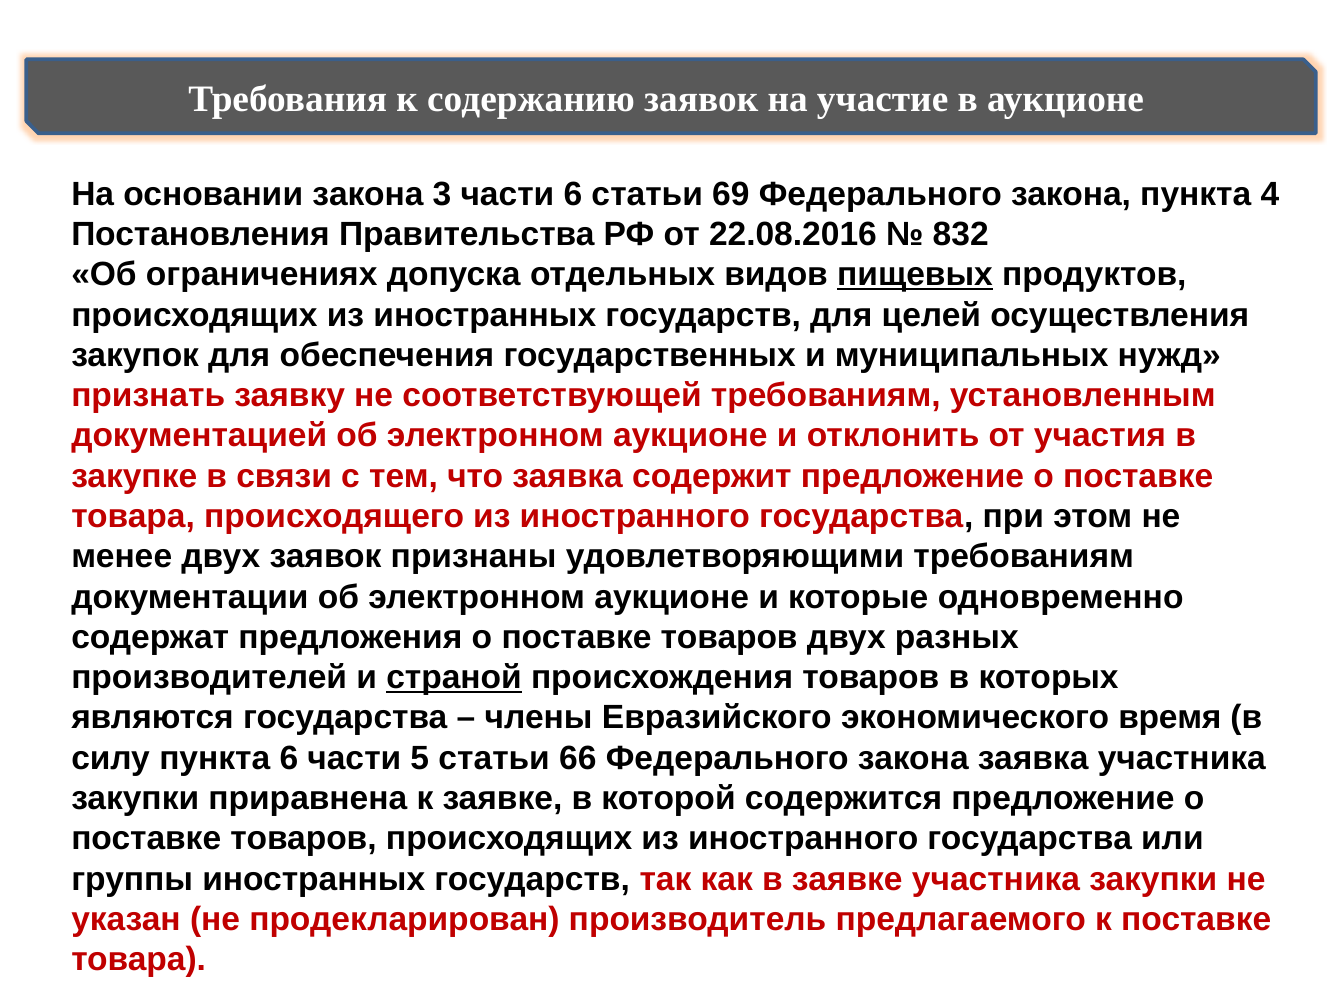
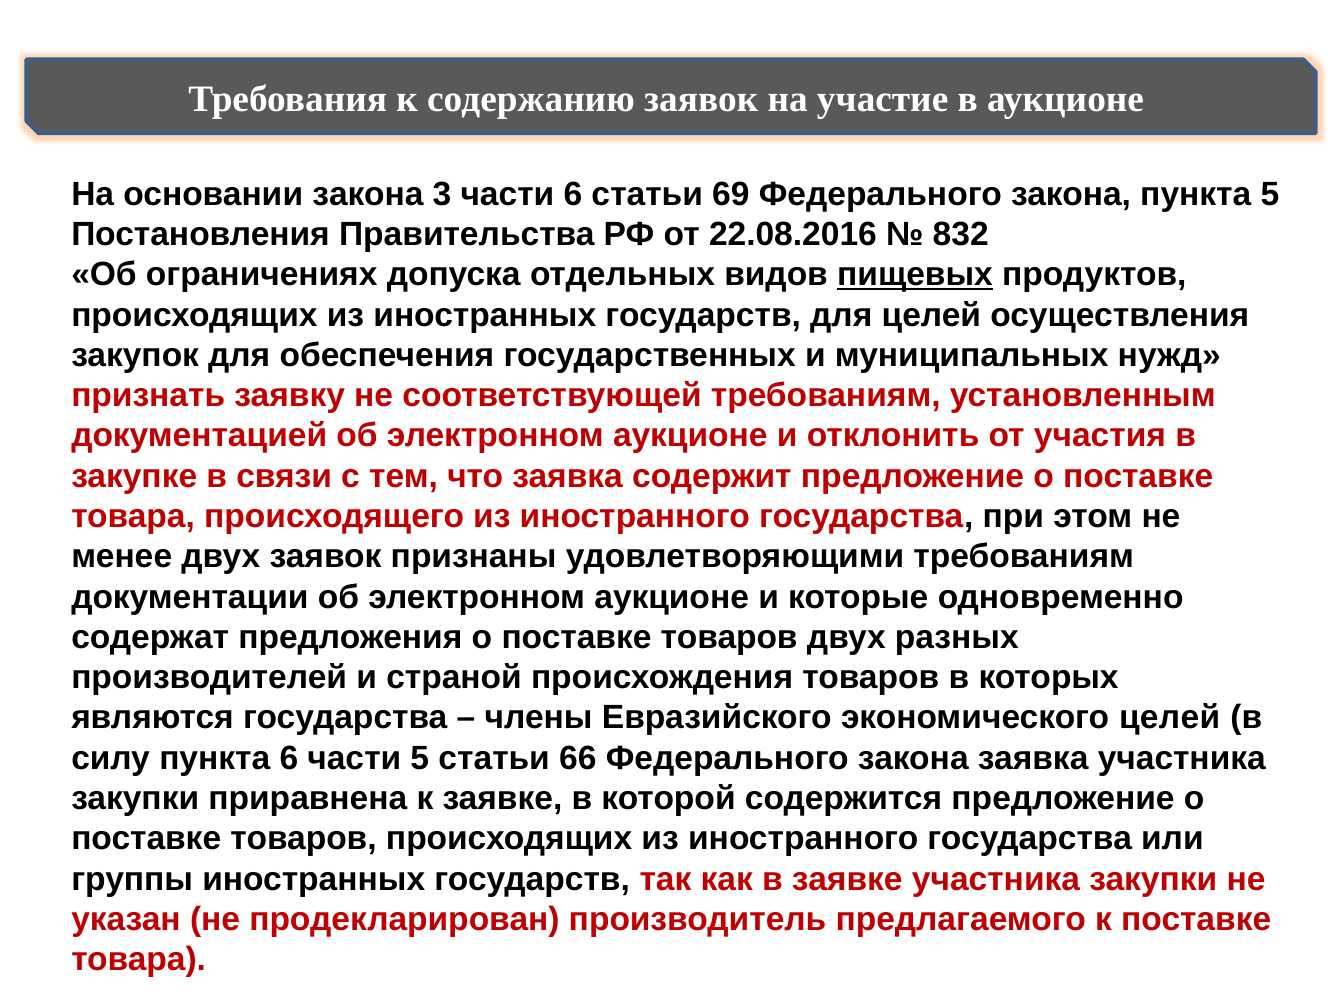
пункта 4: 4 -> 5 (1270, 194)
страной underline: present -> none (454, 677)
экономического время: время -> целей (1170, 717)
